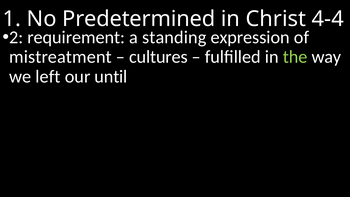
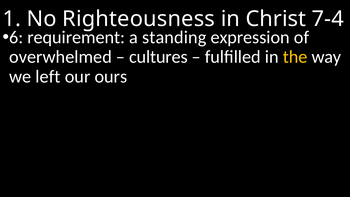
Predetermined: Predetermined -> Righteousness (139, 19)
4-4: 4-4 -> 7-4 (328, 19)
2: 2 -> 6 (16, 37)
mistreatment: mistreatment -> overwhelmed (61, 57)
the colour: light green -> yellow (295, 57)
until: until -> ours (111, 77)
